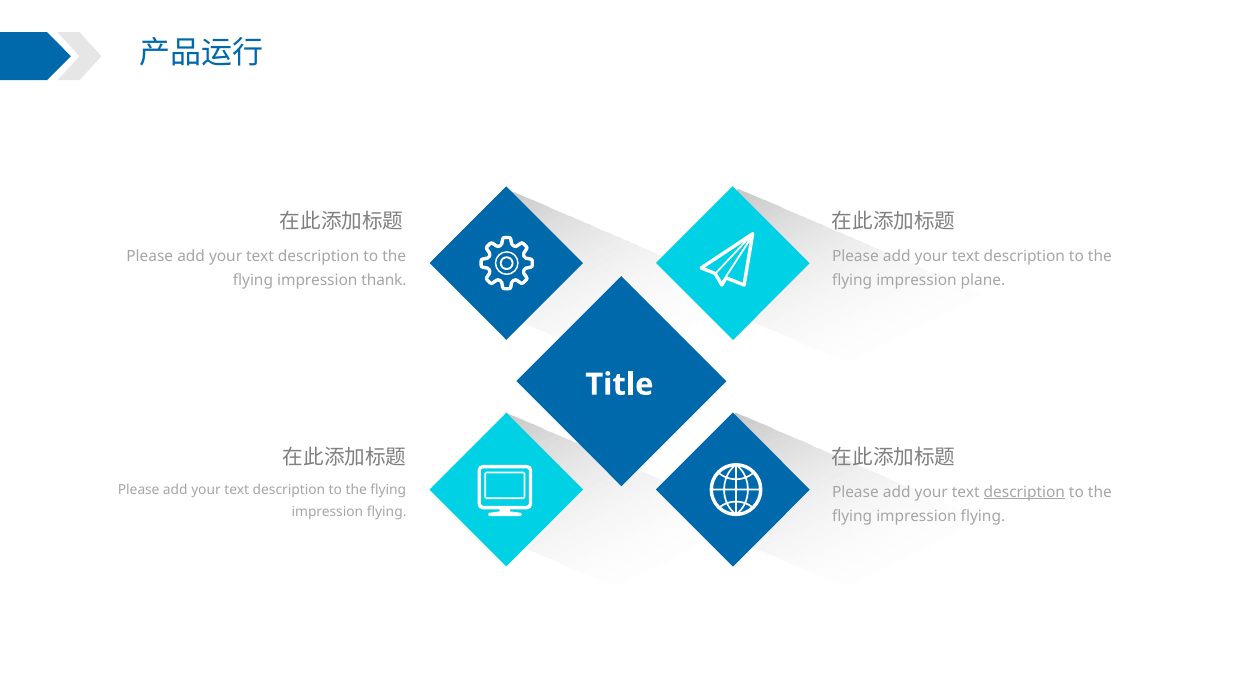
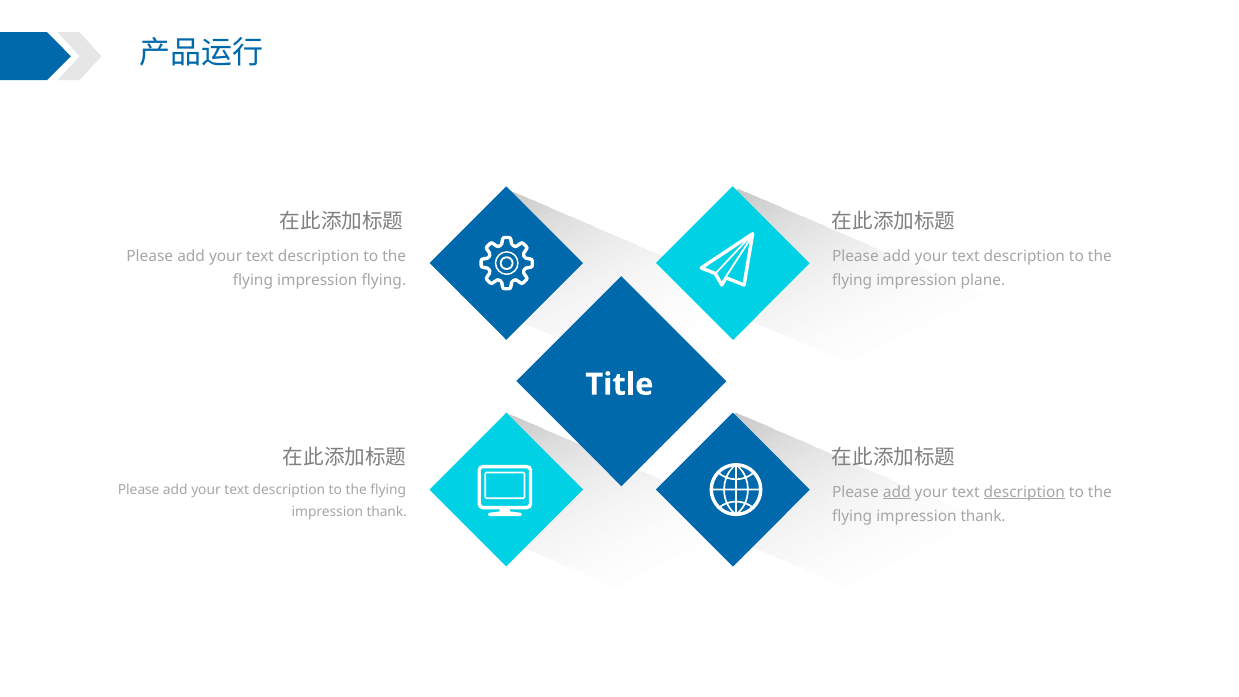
impression thank: thank -> flying (384, 280)
add underline: none -> present (897, 492)
flying: flying -> thank (387, 512)
flying: flying -> thank (983, 516)
